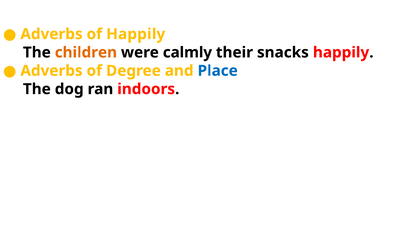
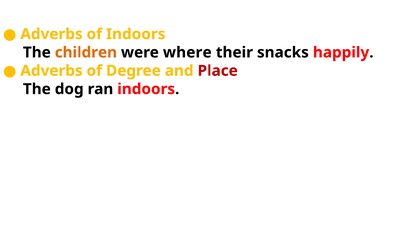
of Happily: Happily -> Indoors (136, 34)
calmly: calmly -> where (187, 53)
Place colour: blue -> red (218, 71)
